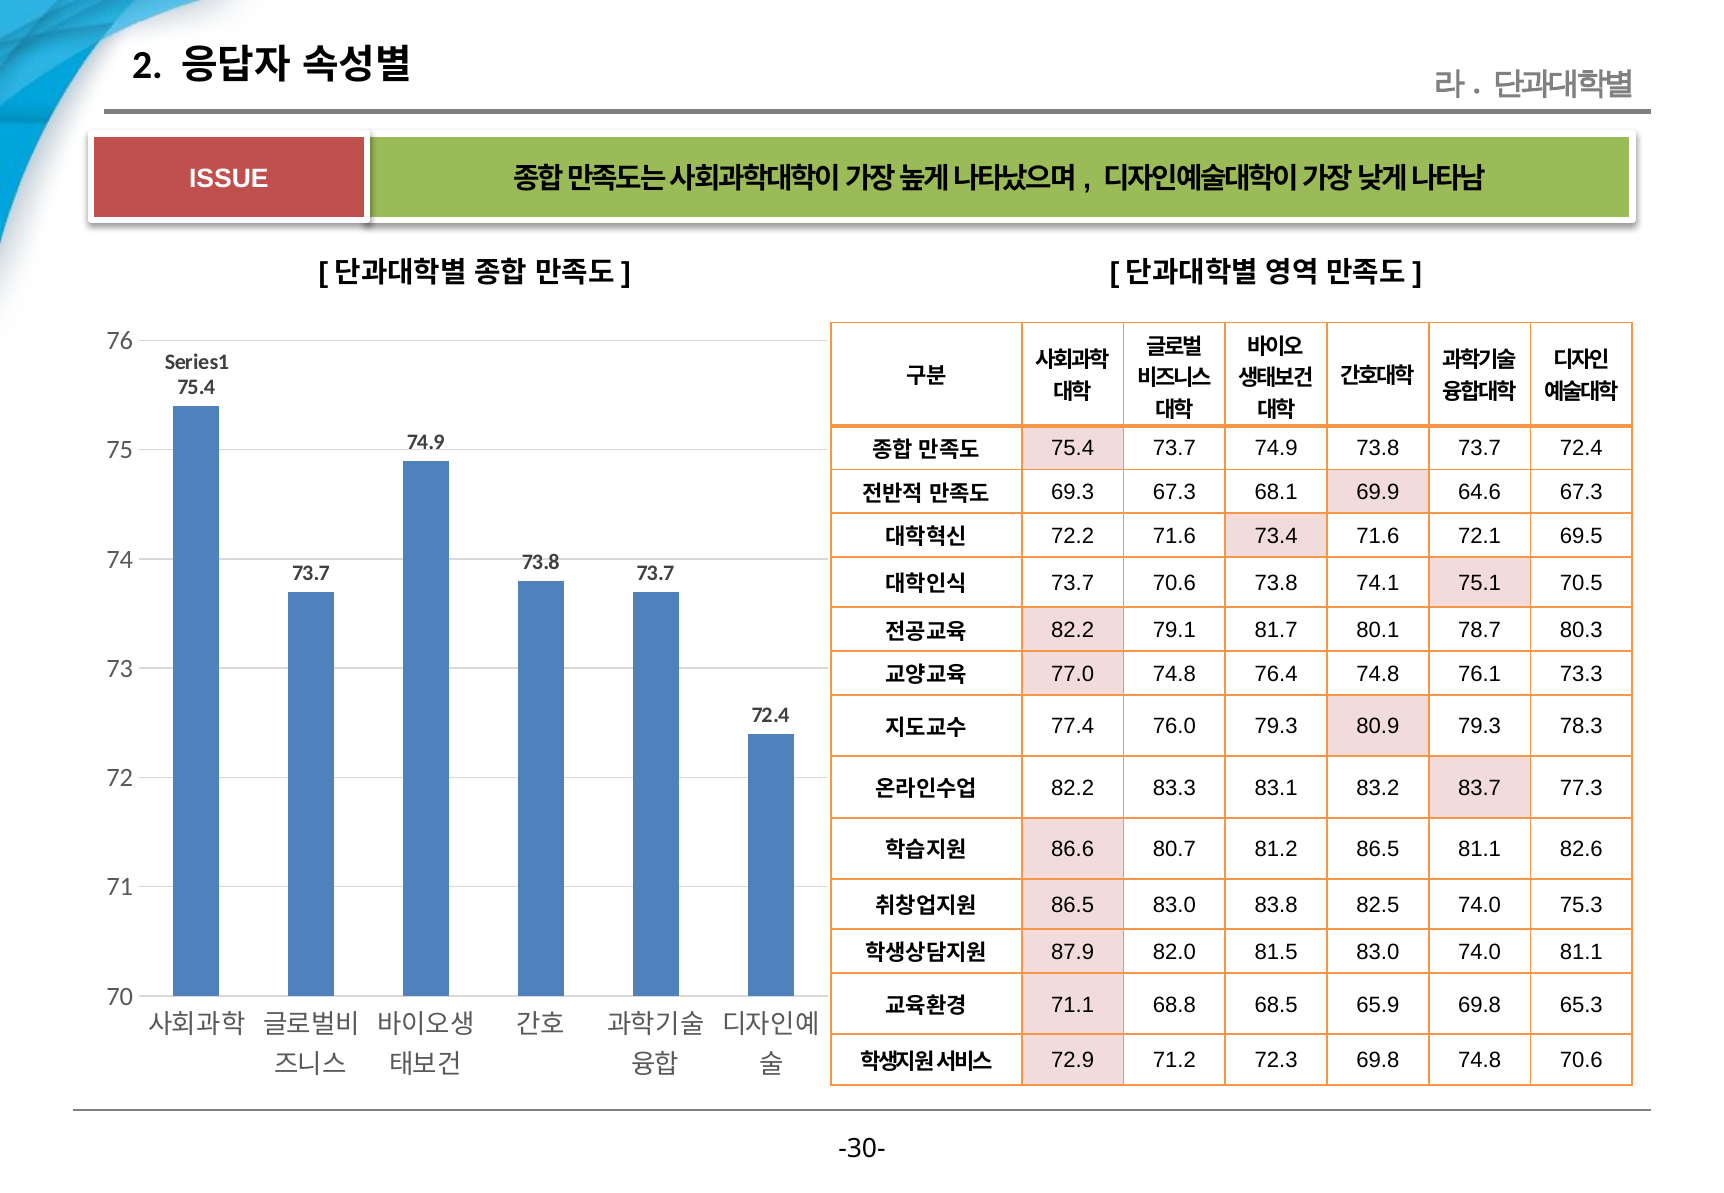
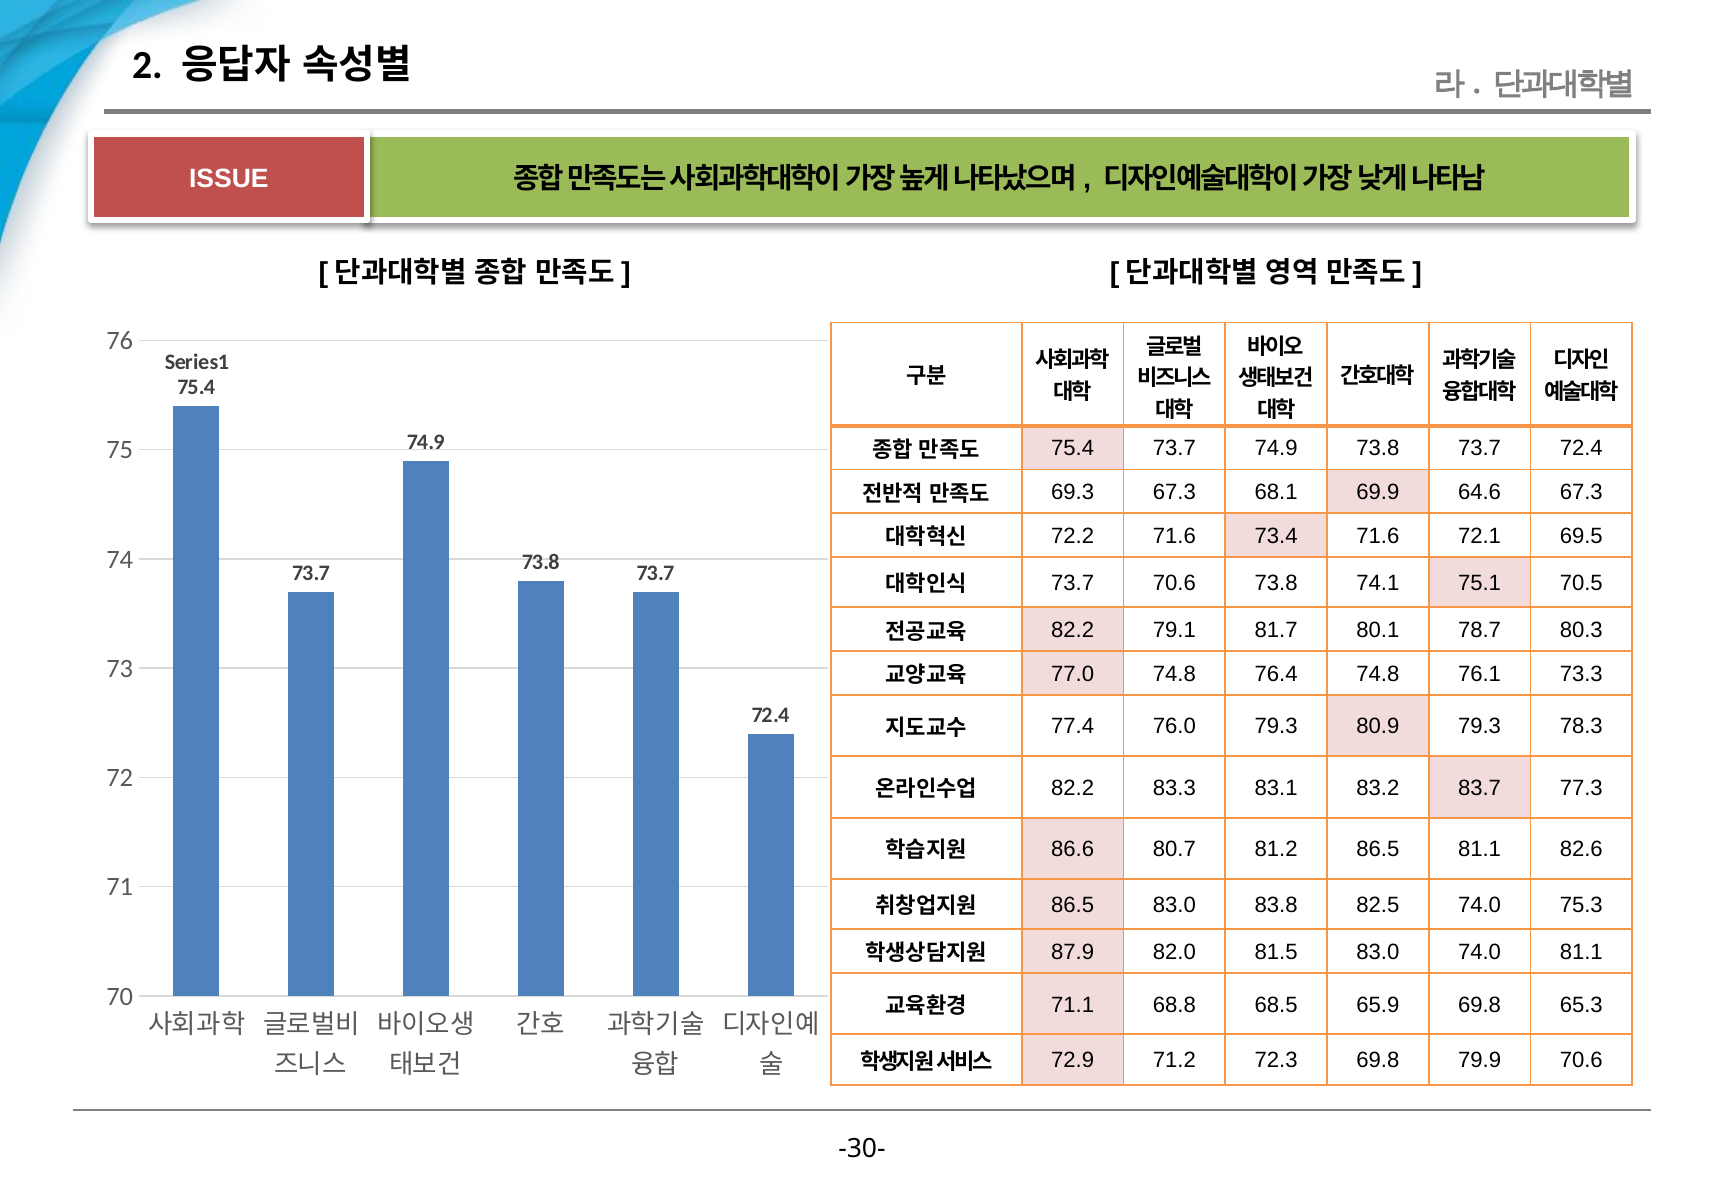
69.8 74.8: 74.8 -> 79.9 (1480, 1061)
